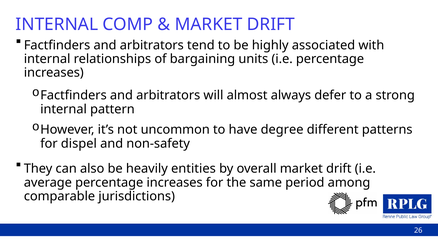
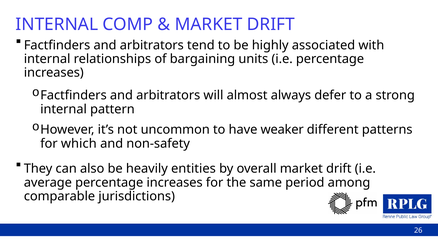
degree: degree -> weaker (282, 130)
dispel: dispel -> which (79, 144)
